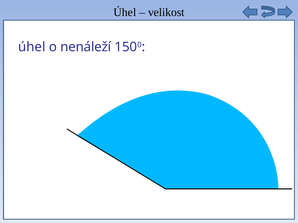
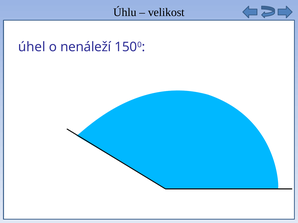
Úhel: Úhel -> Úhlu (125, 12)
